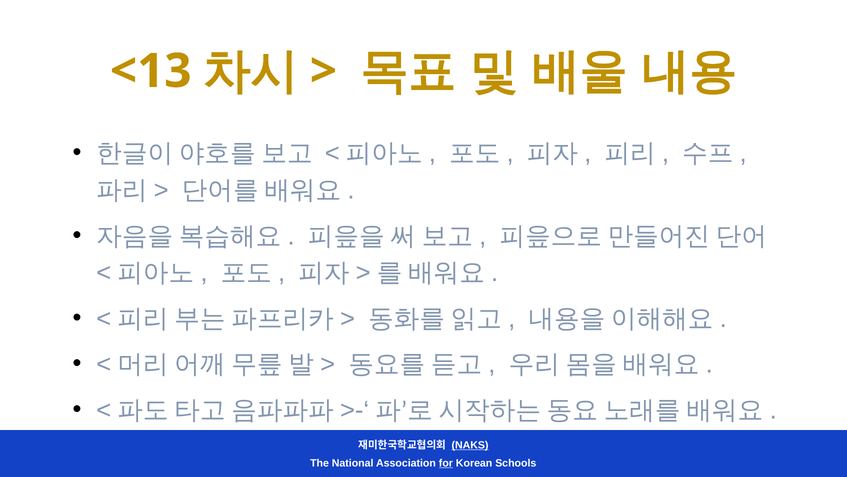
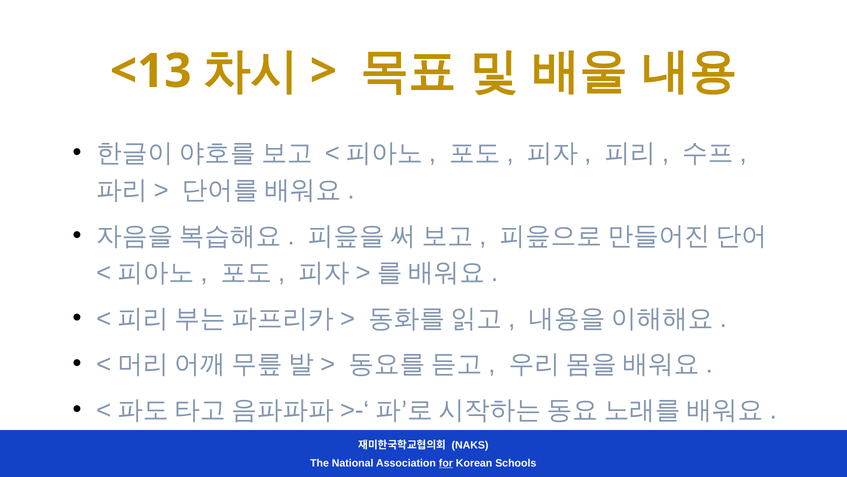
NAKS underline: present -> none (470, 445)
